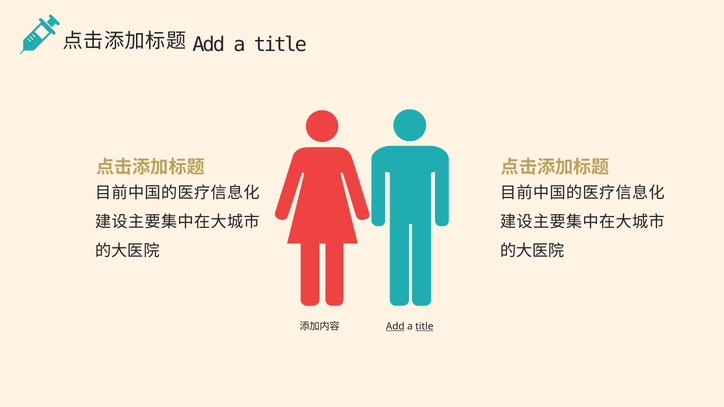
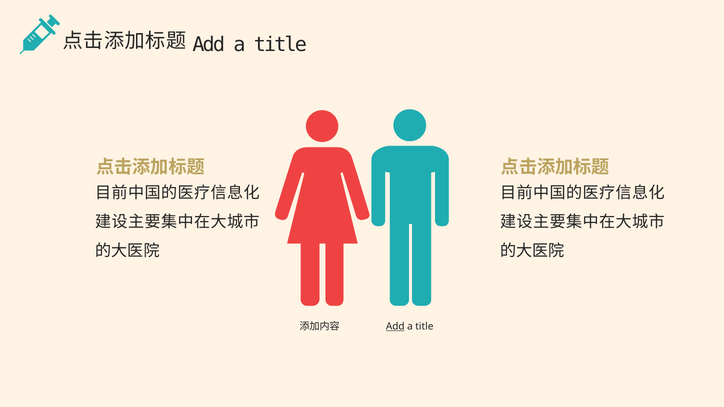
title underline: present -> none (424, 326)
